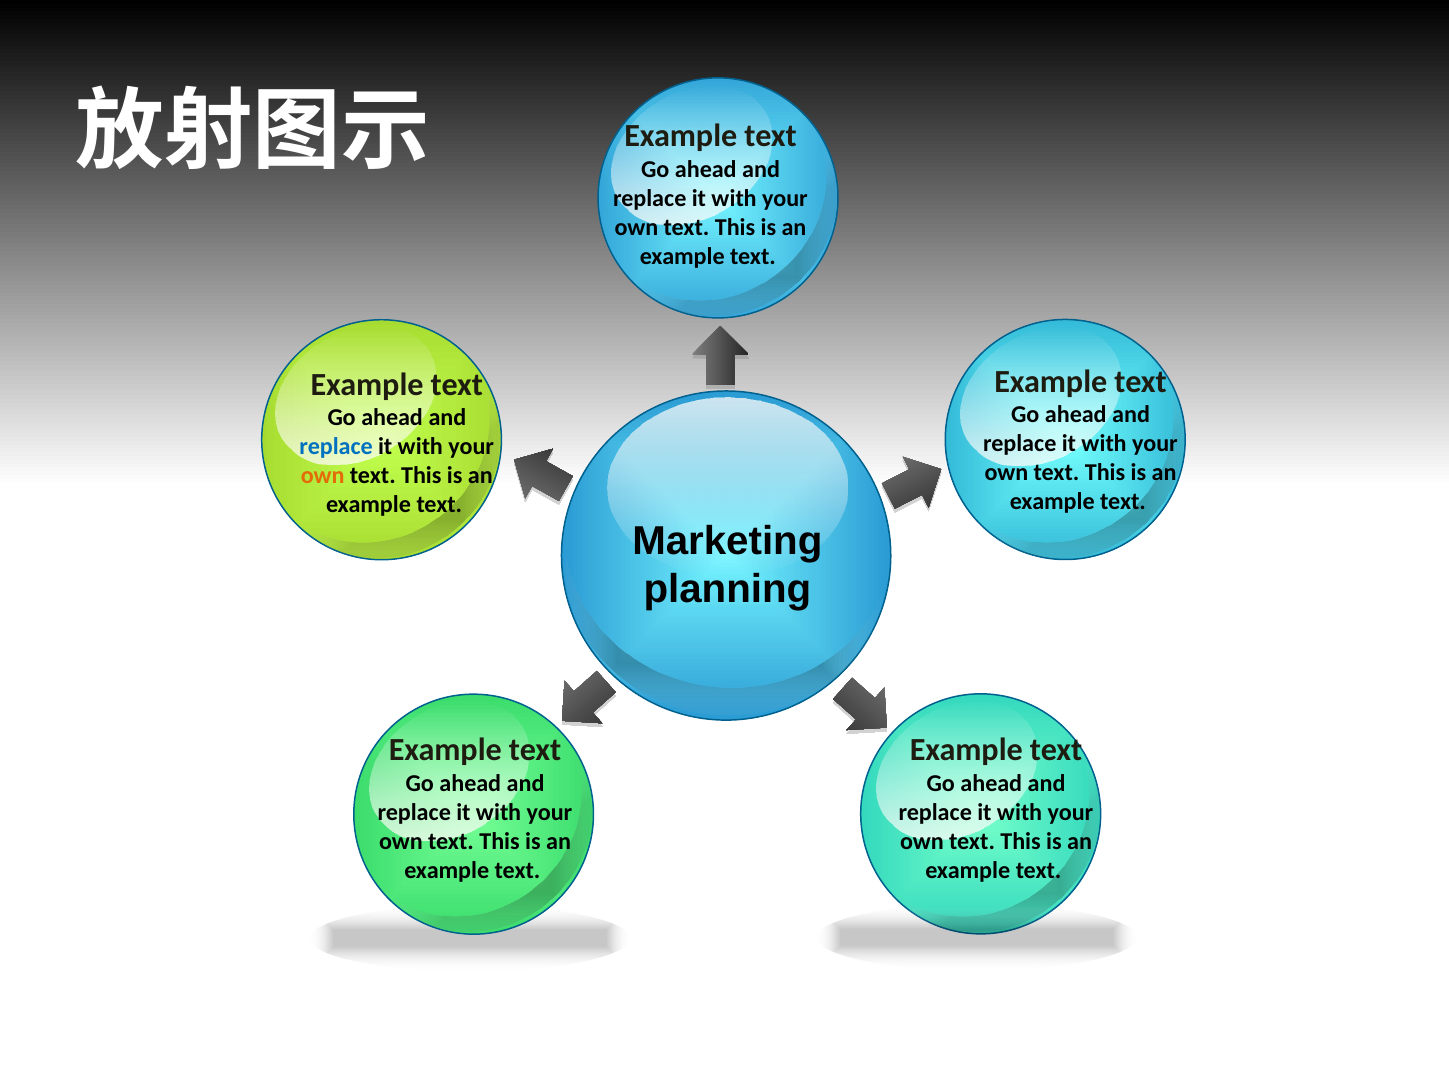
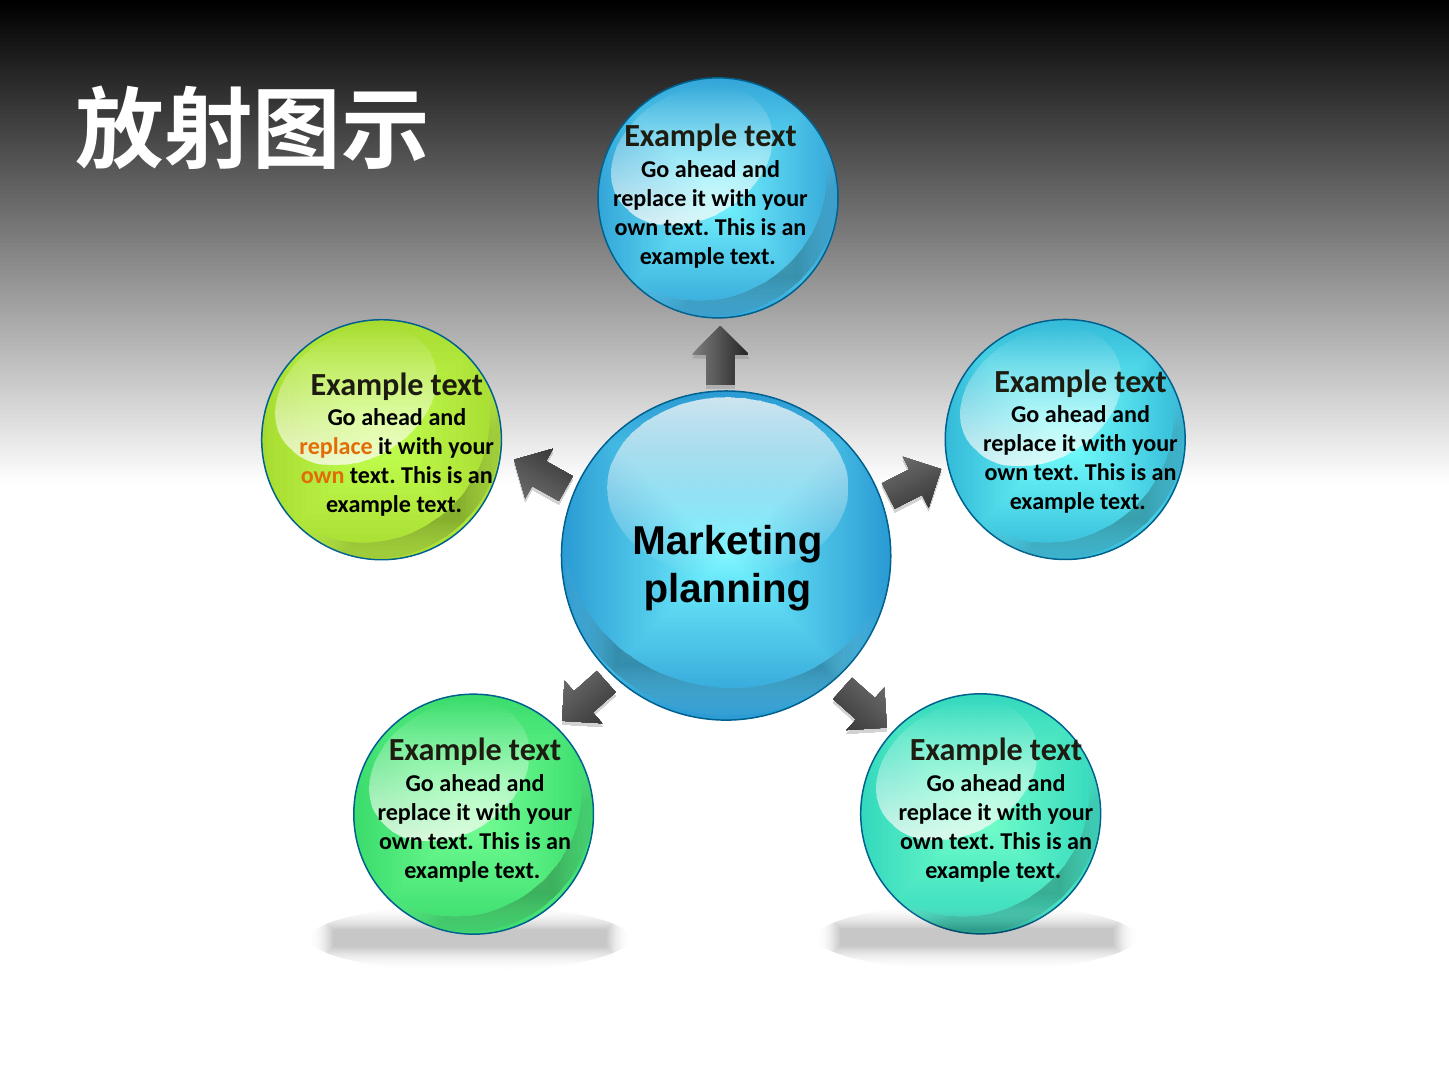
replace colour: blue -> orange (336, 447)
